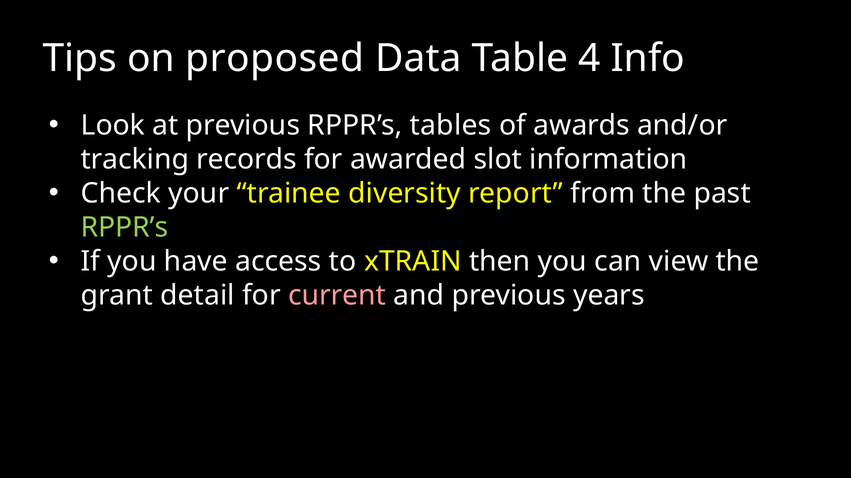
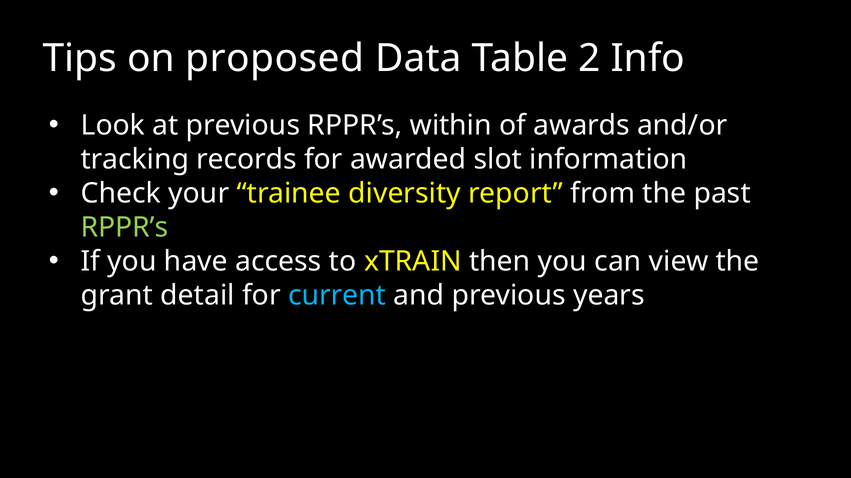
4: 4 -> 2 (589, 59)
tables: tables -> within (451, 126)
current colour: pink -> light blue (337, 296)
